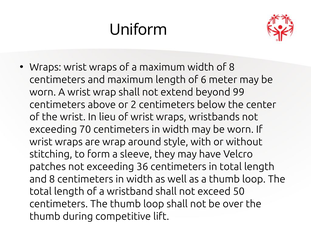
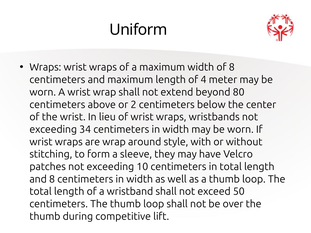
6: 6 -> 4 (203, 80)
99: 99 -> 80 (239, 92)
70: 70 -> 34 (85, 130)
36: 36 -> 10 (142, 167)
